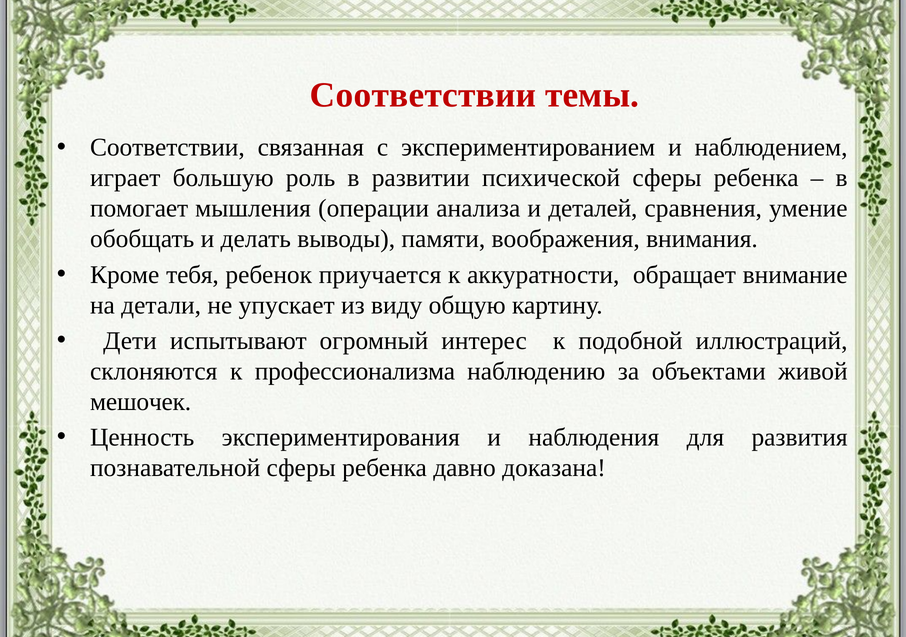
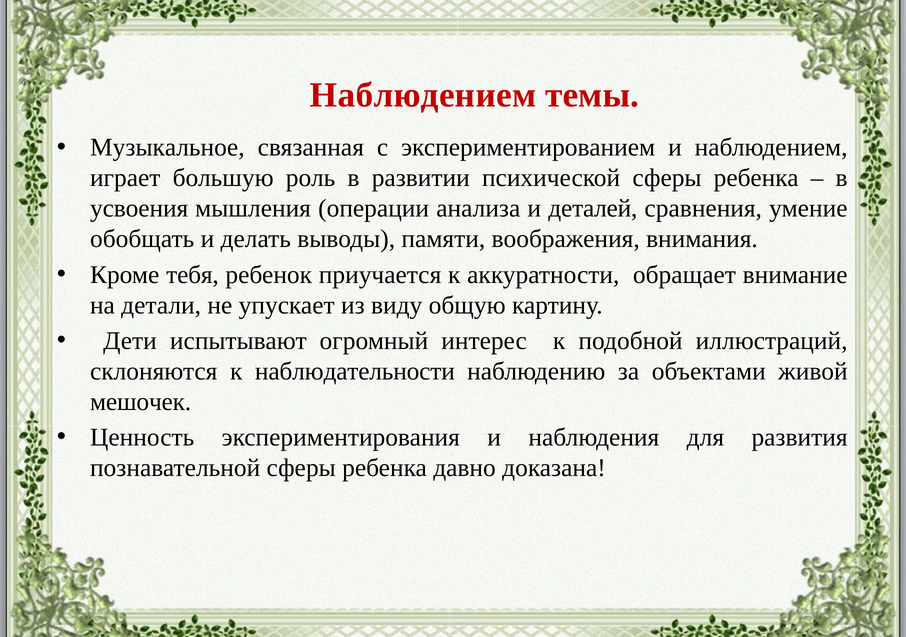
Соответствии: Соответствии -> Наблюдением (423, 95)
Соответствии: Соответствии -> Музыкальное (167, 148)
помогает: помогает -> усвоения (139, 209)
профессионализма: профессионализма -> наблюдательности (355, 371)
